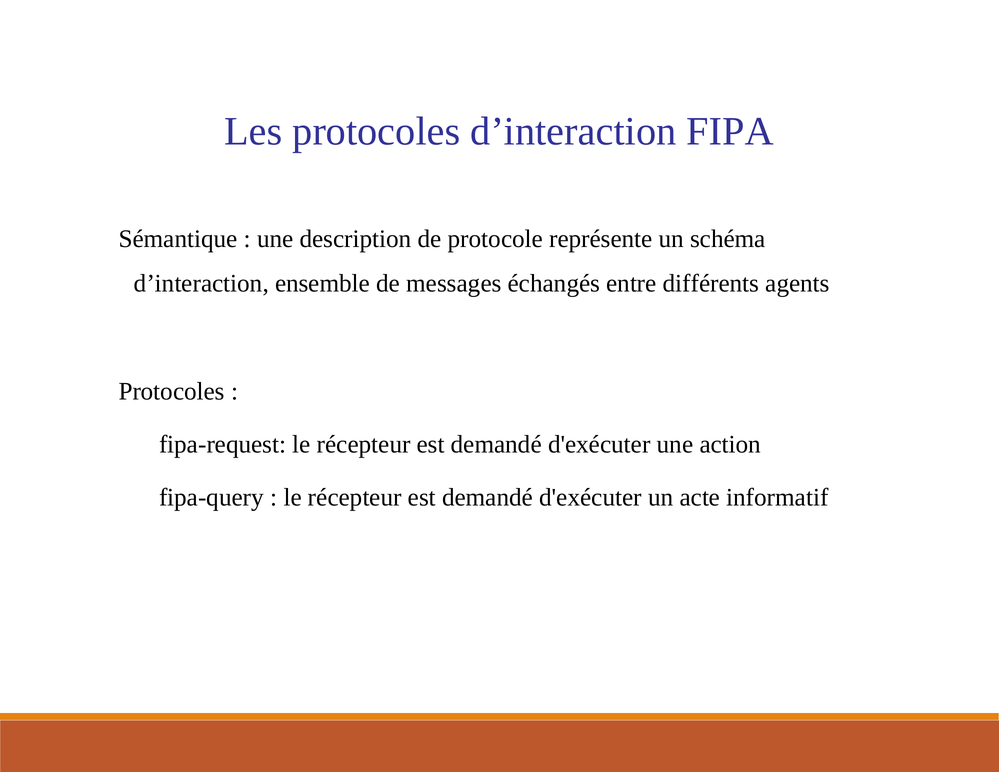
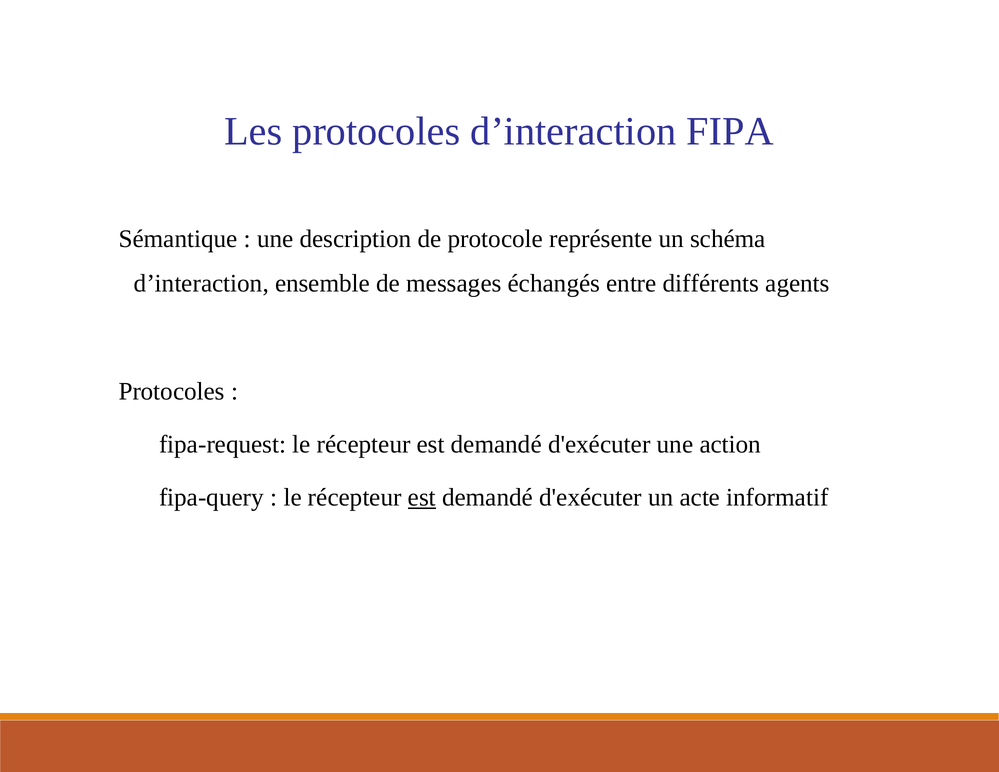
est underline: none -> present (422, 498)
